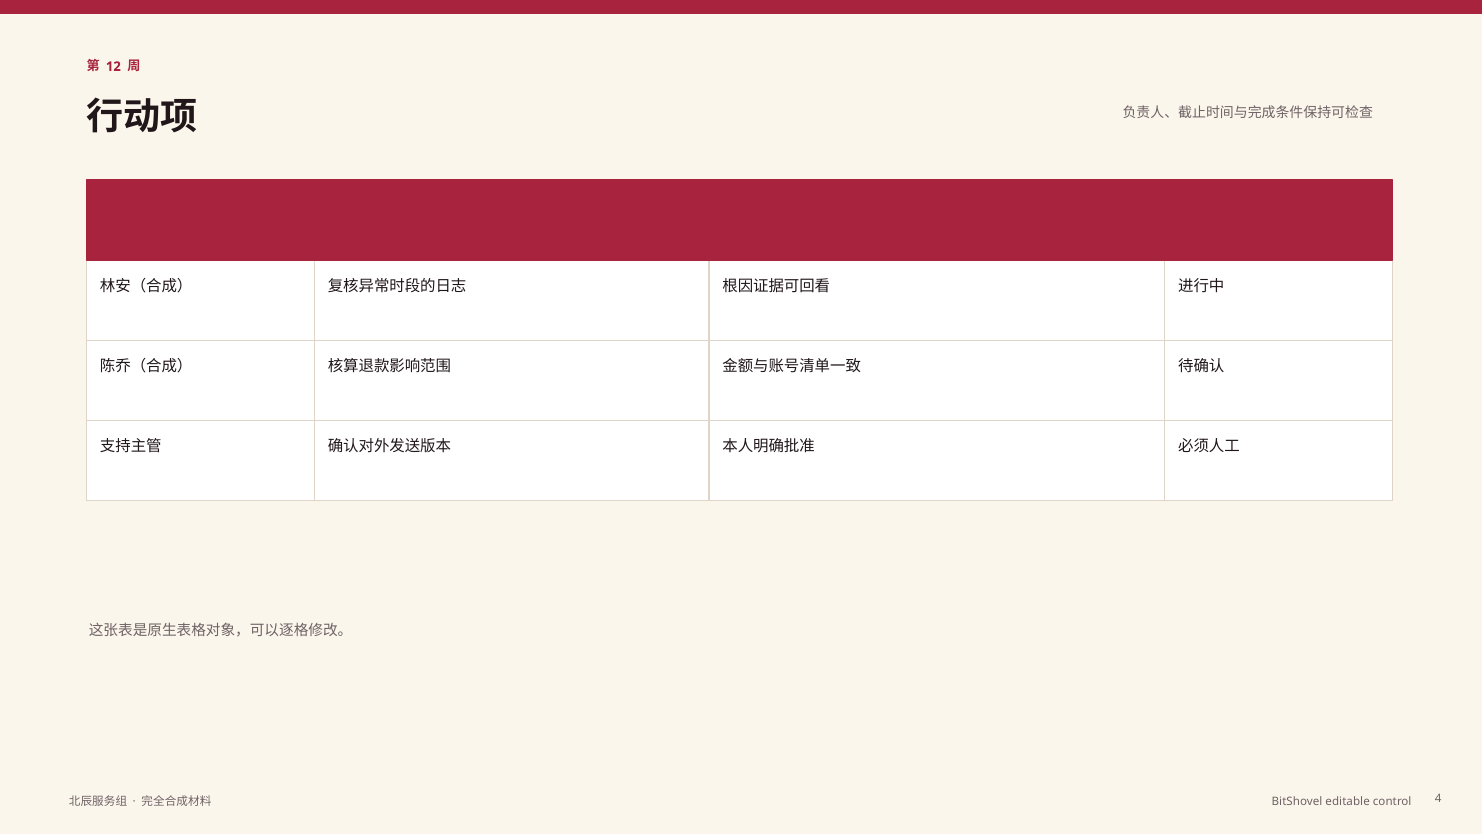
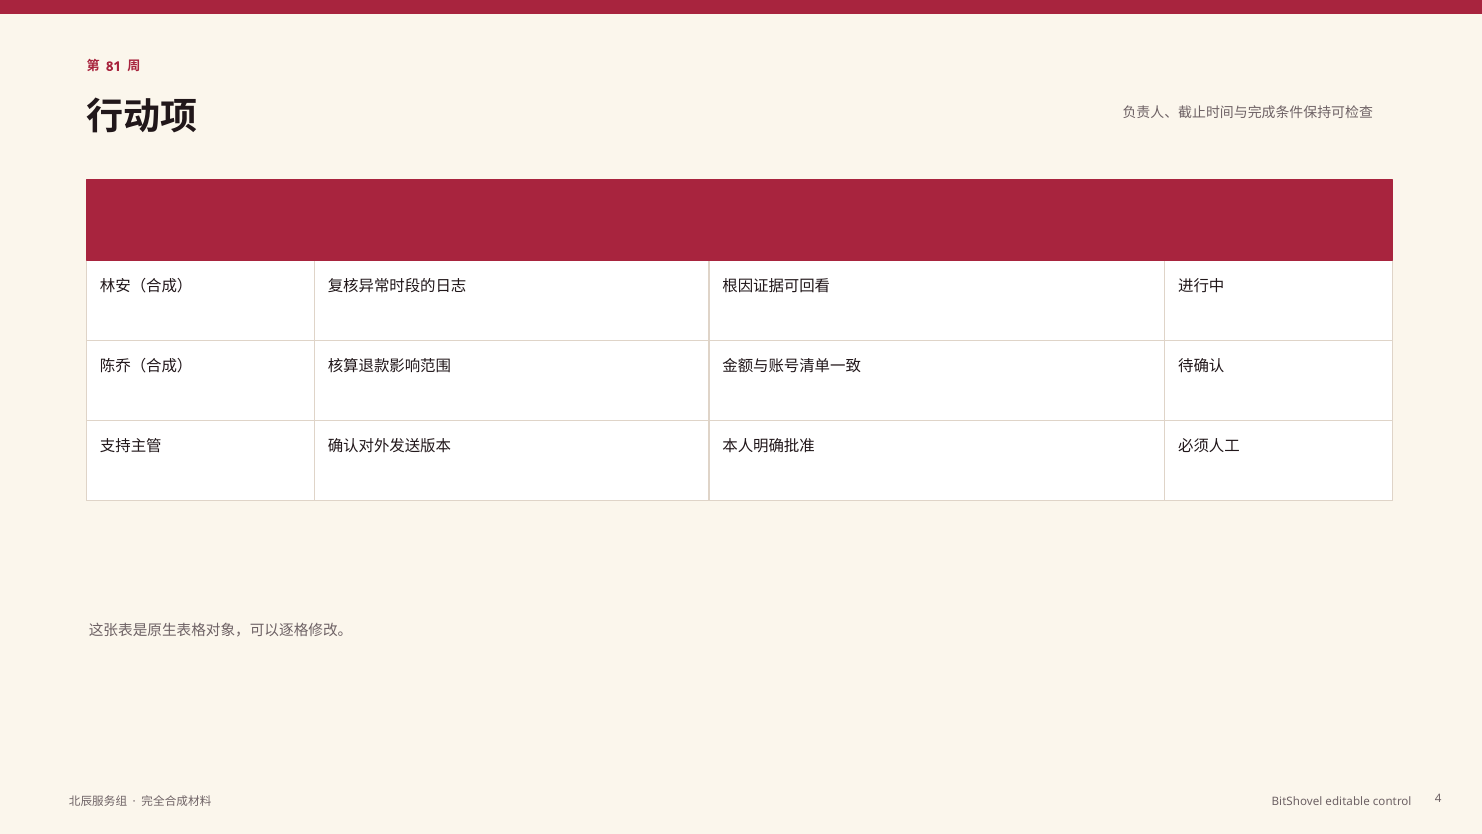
12: 12 -> 81 (113, 66)
